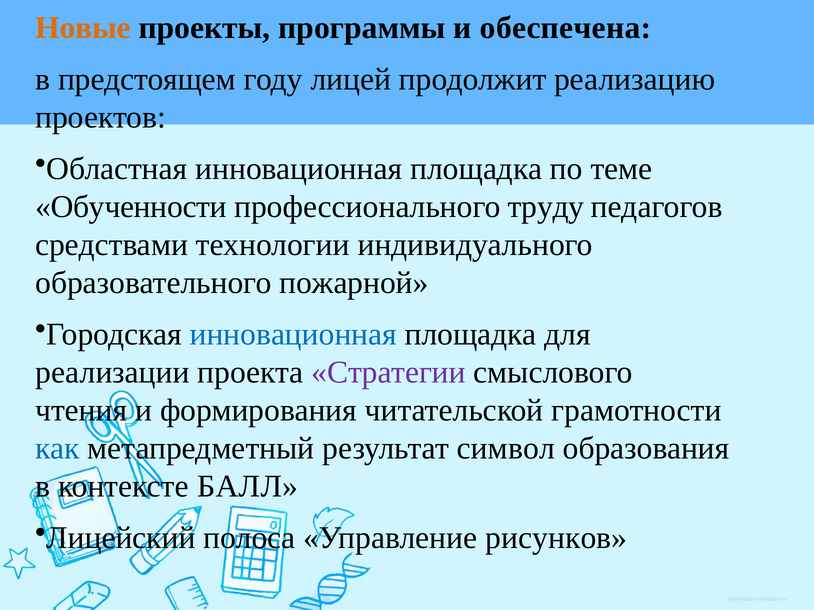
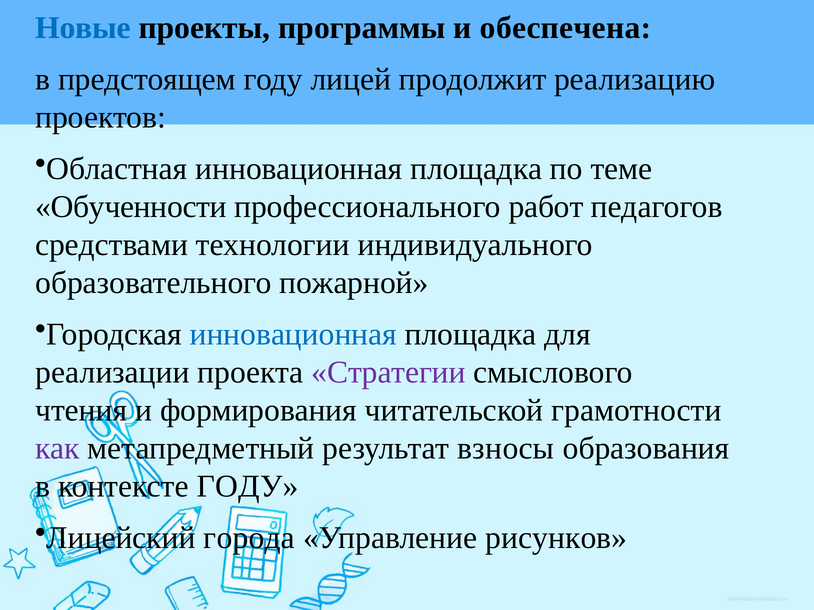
Новые colour: orange -> blue (83, 28)
труду: труду -> работ (546, 207)
как colour: blue -> purple (57, 449)
символ: символ -> взносы (506, 449)
контексте БАЛЛ: БАЛЛ -> ГОДУ (248, 487)
полоса: полоса -> города (249, 538)
